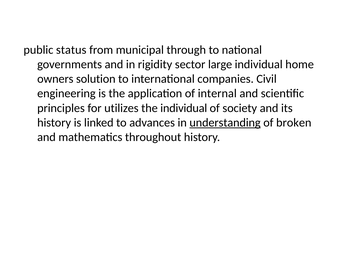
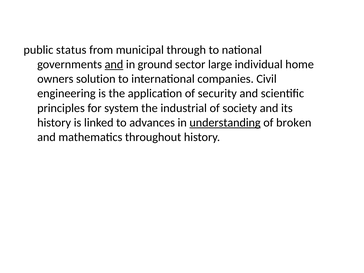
and underline: none -> present (114, 64)
rigidity: rigidity -> ground (155, 64)
internal: internal -> security (217, 93)
utilizes: utilizes -> system (121, 108)
the individual: individual -> industrial (184, 108)
